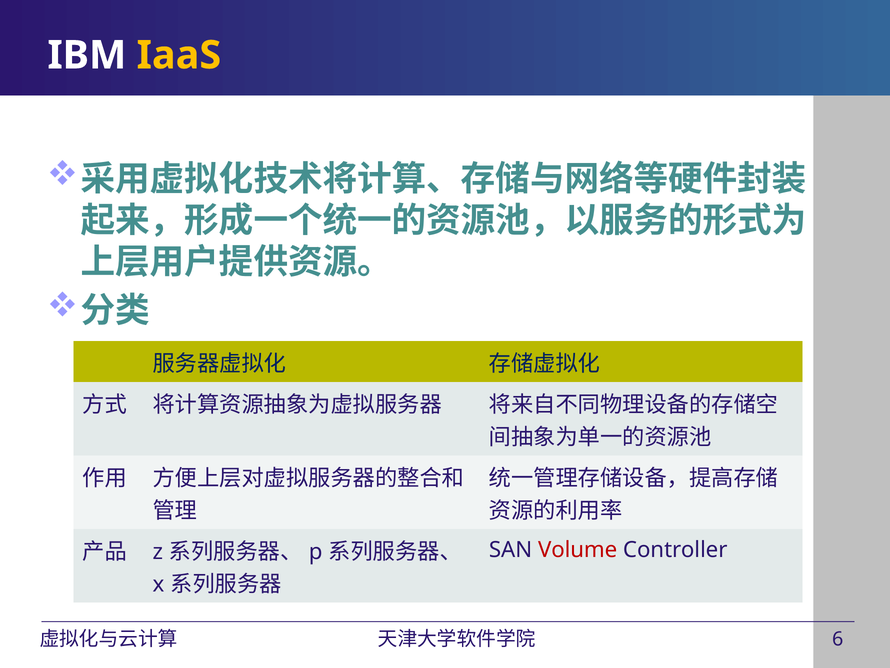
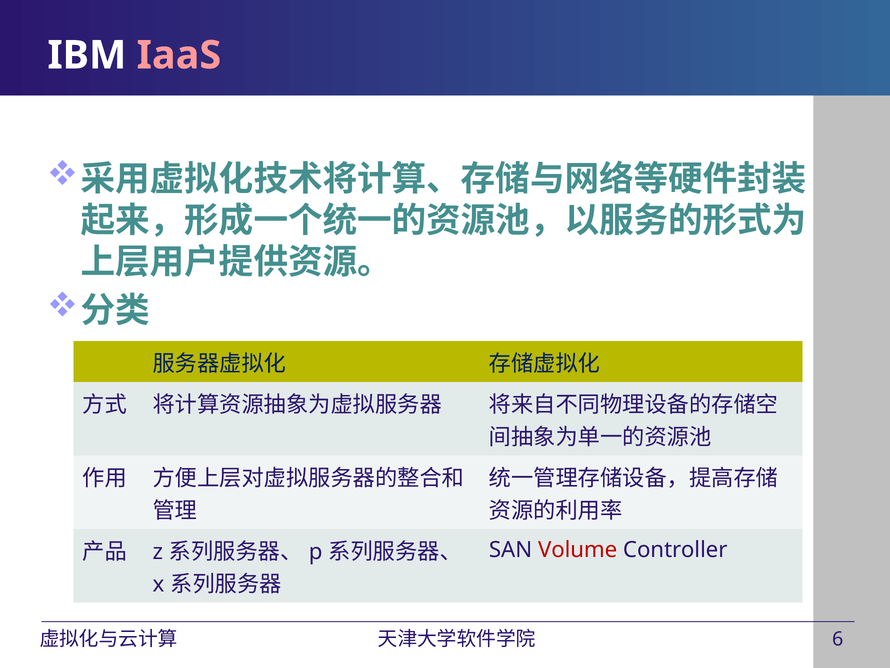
IaaS colour: yellow -> pink (179, 55)
